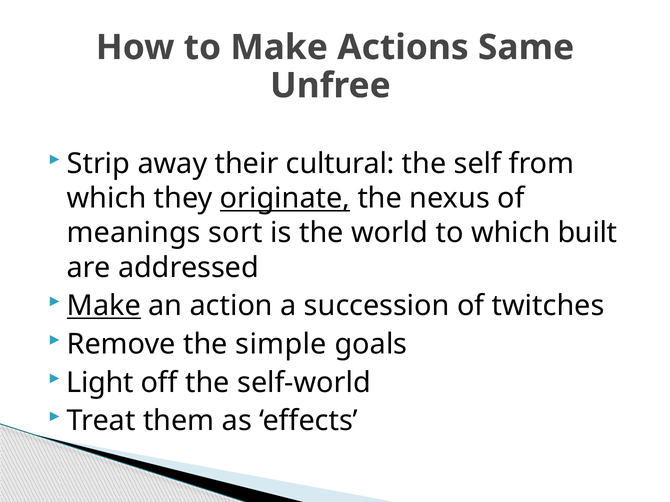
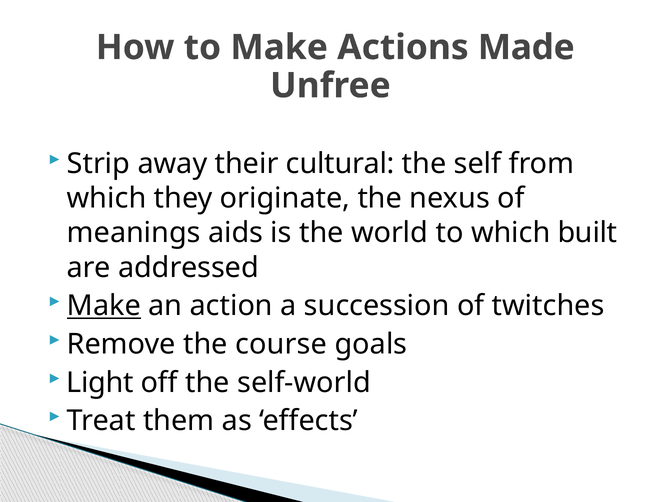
Same: Same -> Made (526, 47)
originate underline: present -> none (285, 199)
sort: sort -> aids (236, 233)
simple: simple -> course (281, 345)
